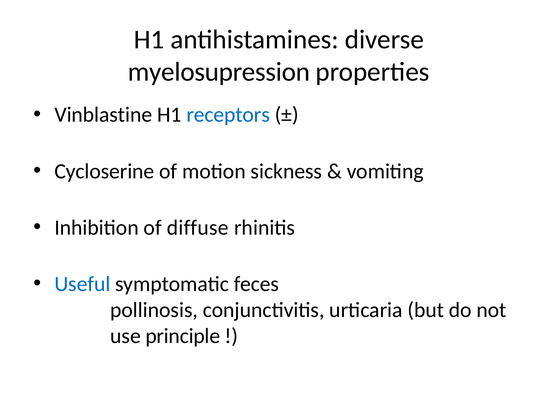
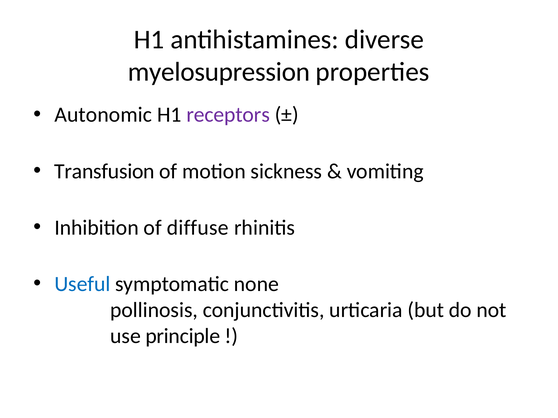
Vinblastine: Vinblastine -> Autonomic (103, 115)
receptors colour: blue -> purple (228, 115)
Cycloserine: Cycloserine -> Transfusion (104, 171)
feces: feces -> none (256, 284)
